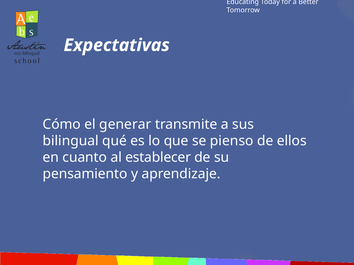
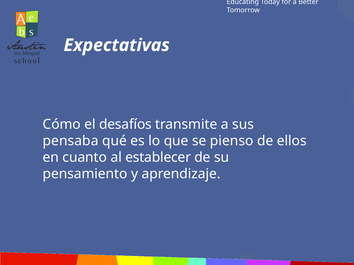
generar: generar -> desafíos (125, 125)
bilingual: bilingual -> pensaba (71, 141)
